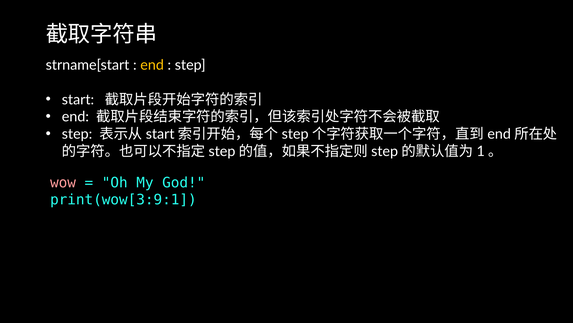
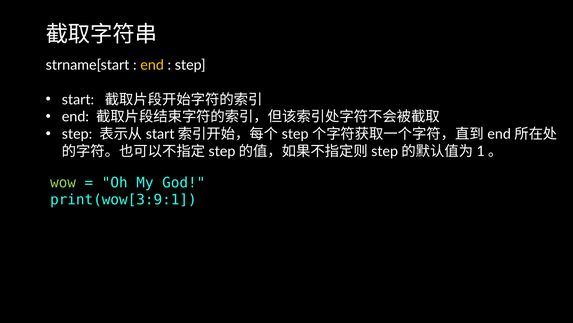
wow colour: pink -> light green (63, 182)
